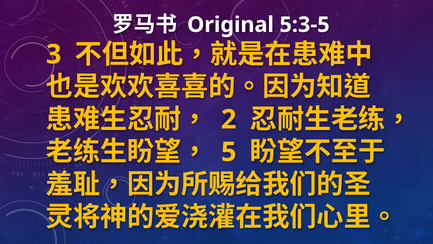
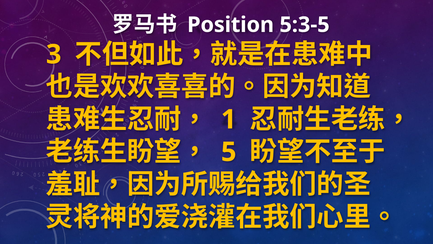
Original: Original -> Position (231, 25)
2: 2 -> 1 (229, 119)
